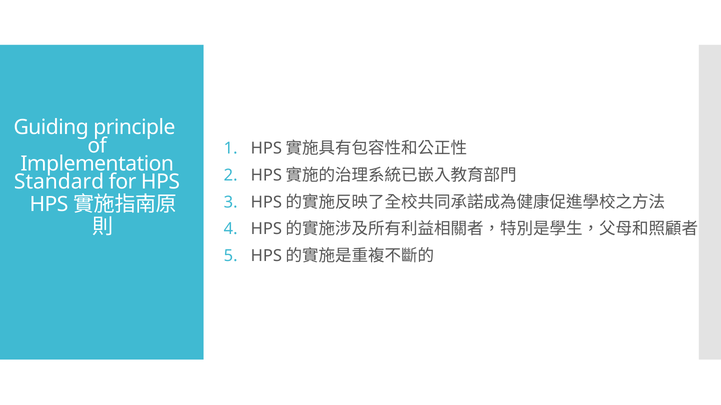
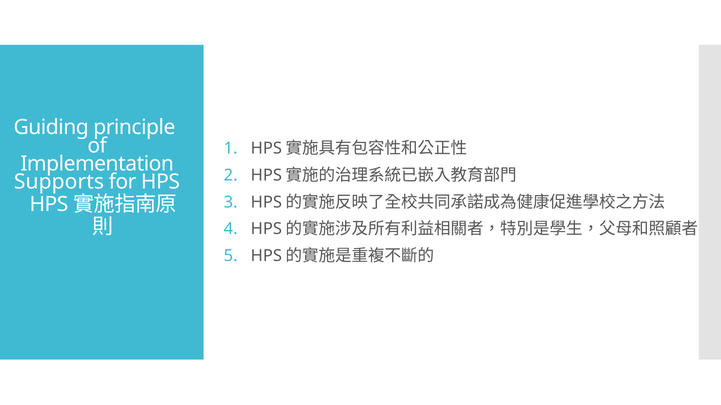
Standard: Standard -> Supports (59, 182)
